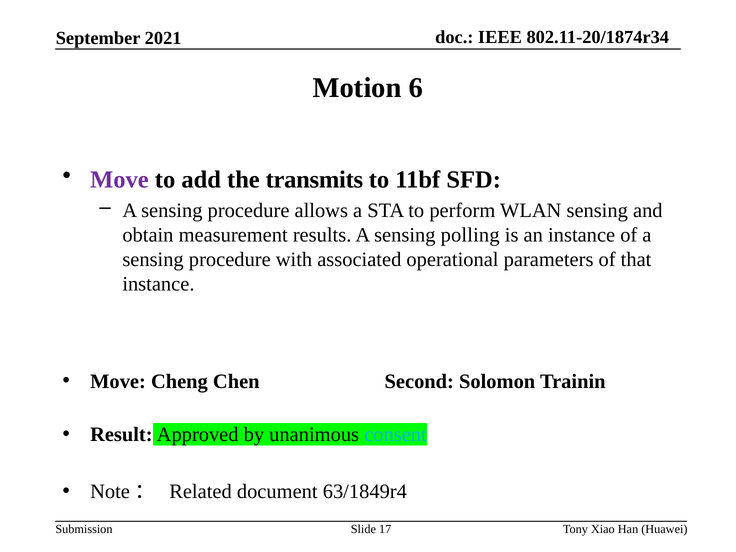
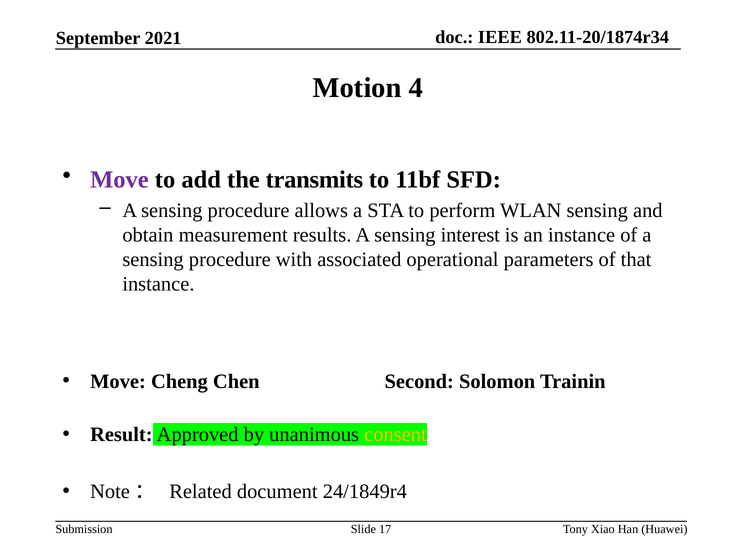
6: 6 -> 4 (416, 88)
polling: polling -> interest (470, 235)
consent colour: light blue -> yellow (395, 434)
63/1849r4: 63/1849r4 -> 24/1849r4 (365, 492)
